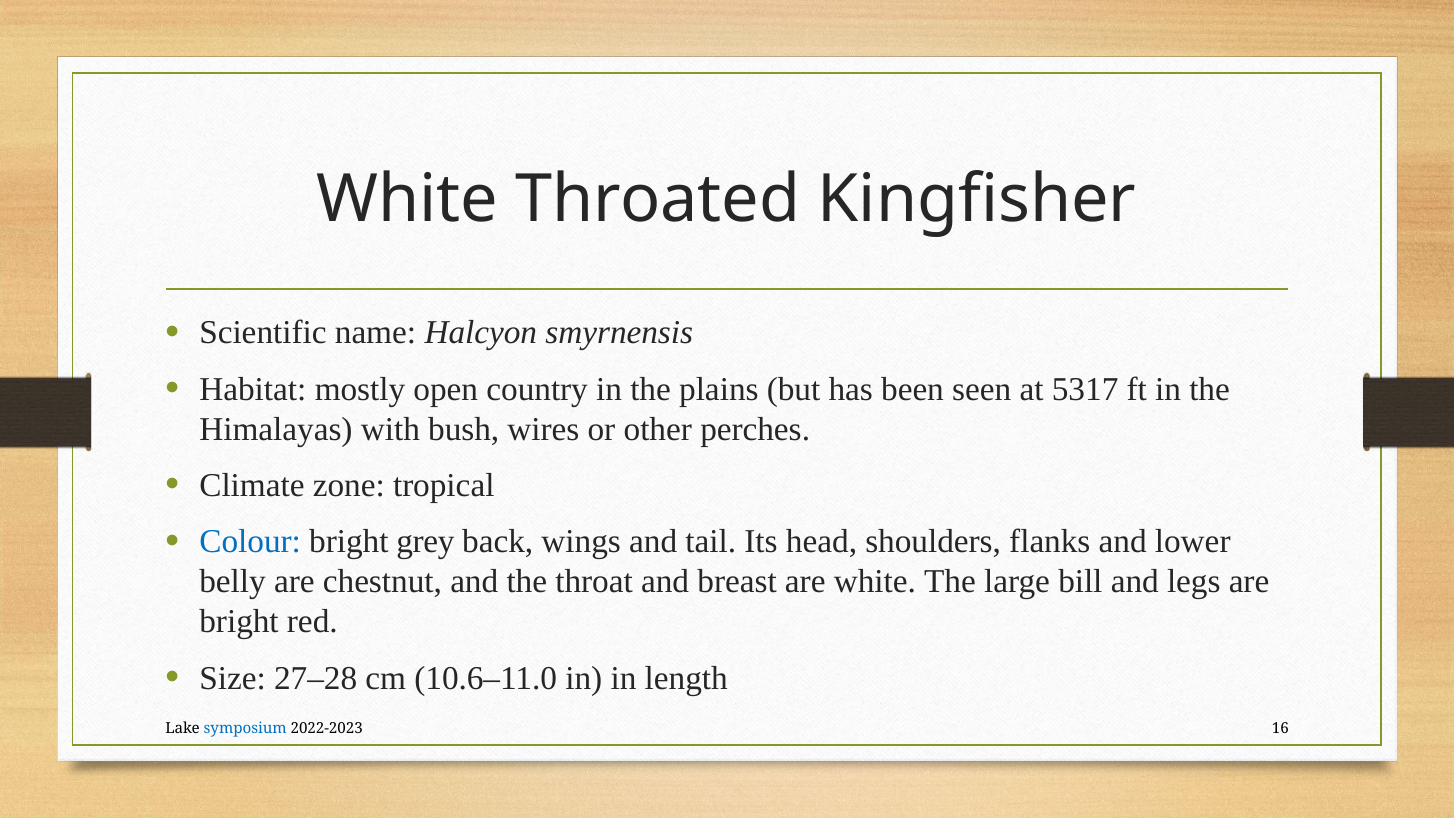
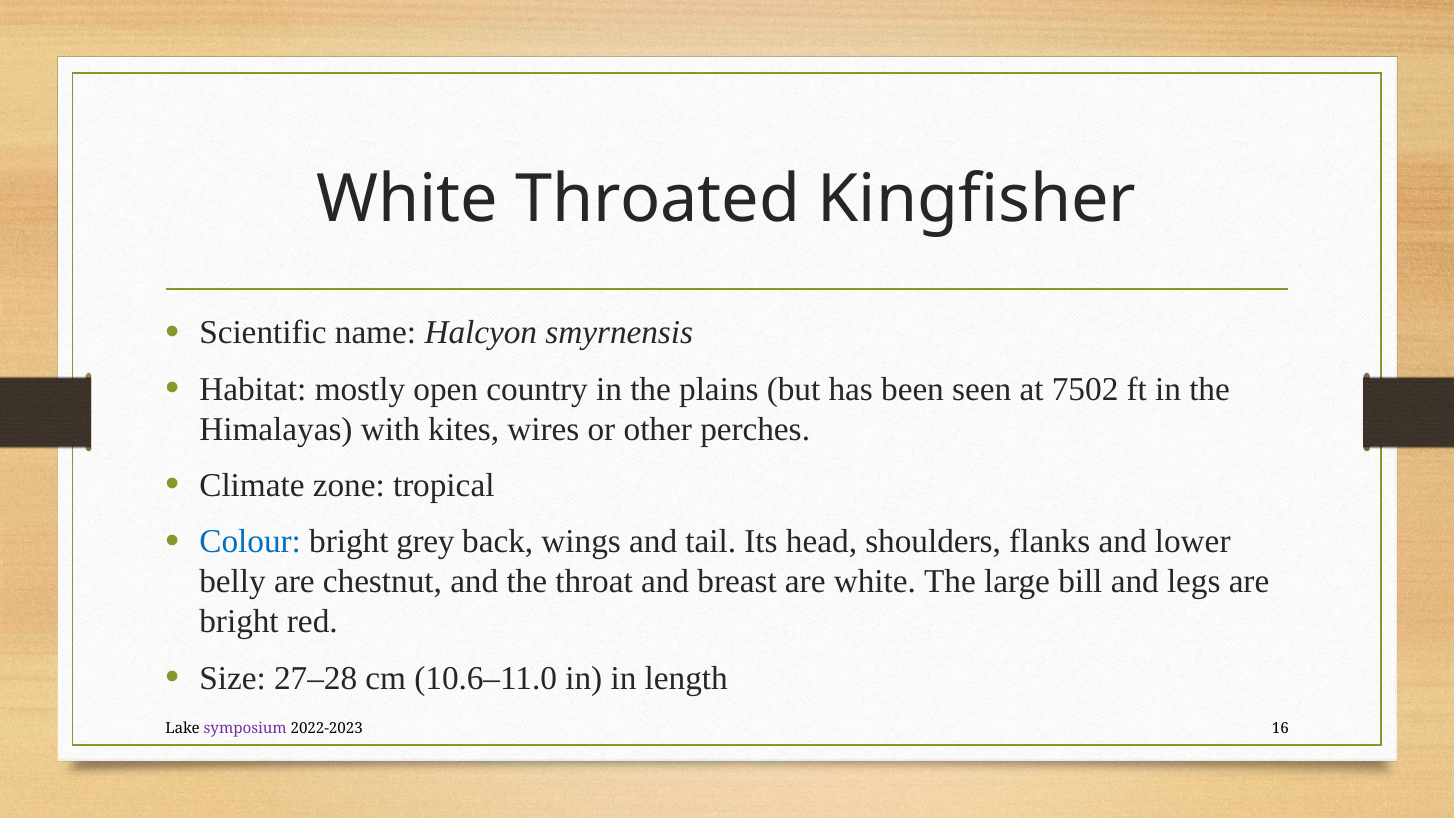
5317: 5317 -> 7502 (1085, 389)
bush: bush -> kites (464, 429)
symposium colour: blue -> purple (245, 728)
